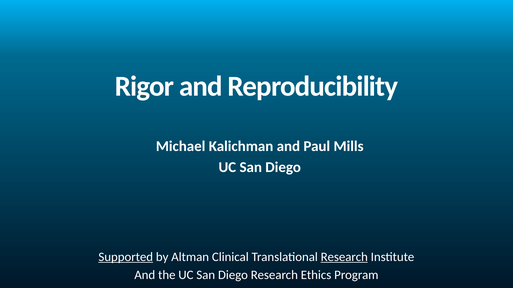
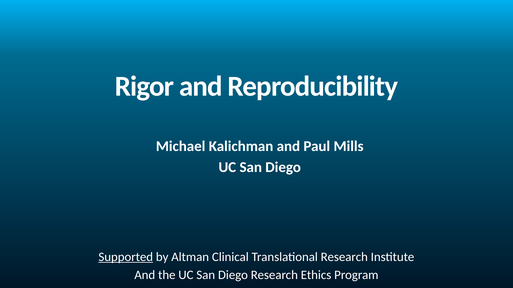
Research underline: present -> none (344, 257)
